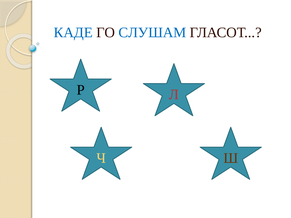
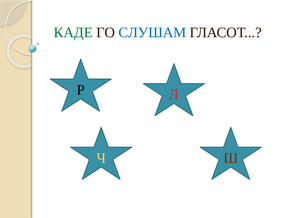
КАДЕ colour: blue -> green (73, 32)
